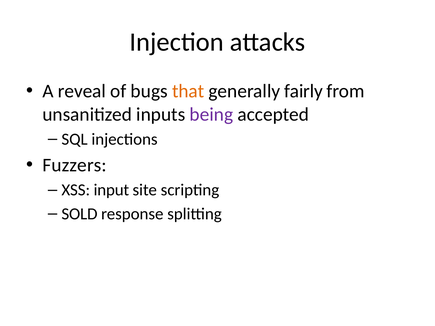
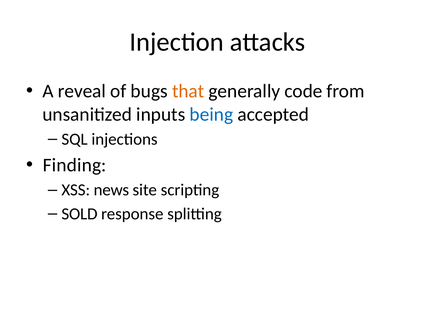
fairly: fairly -> code (303, 91)
being colour: purple -> blue (211, 114)
Fuzzers: Fuzzers -> Finding (75, 165)
input: input -> news (111, 190)
